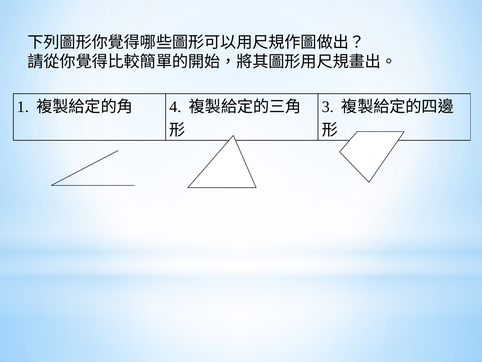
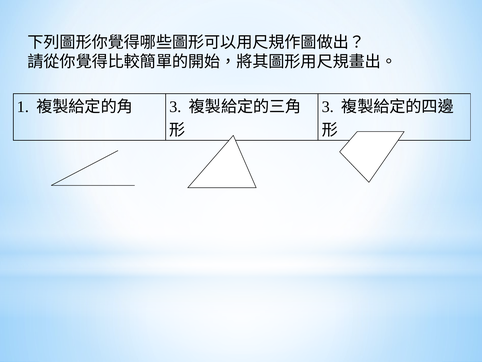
4: 4 -> 3 (175, 107)
